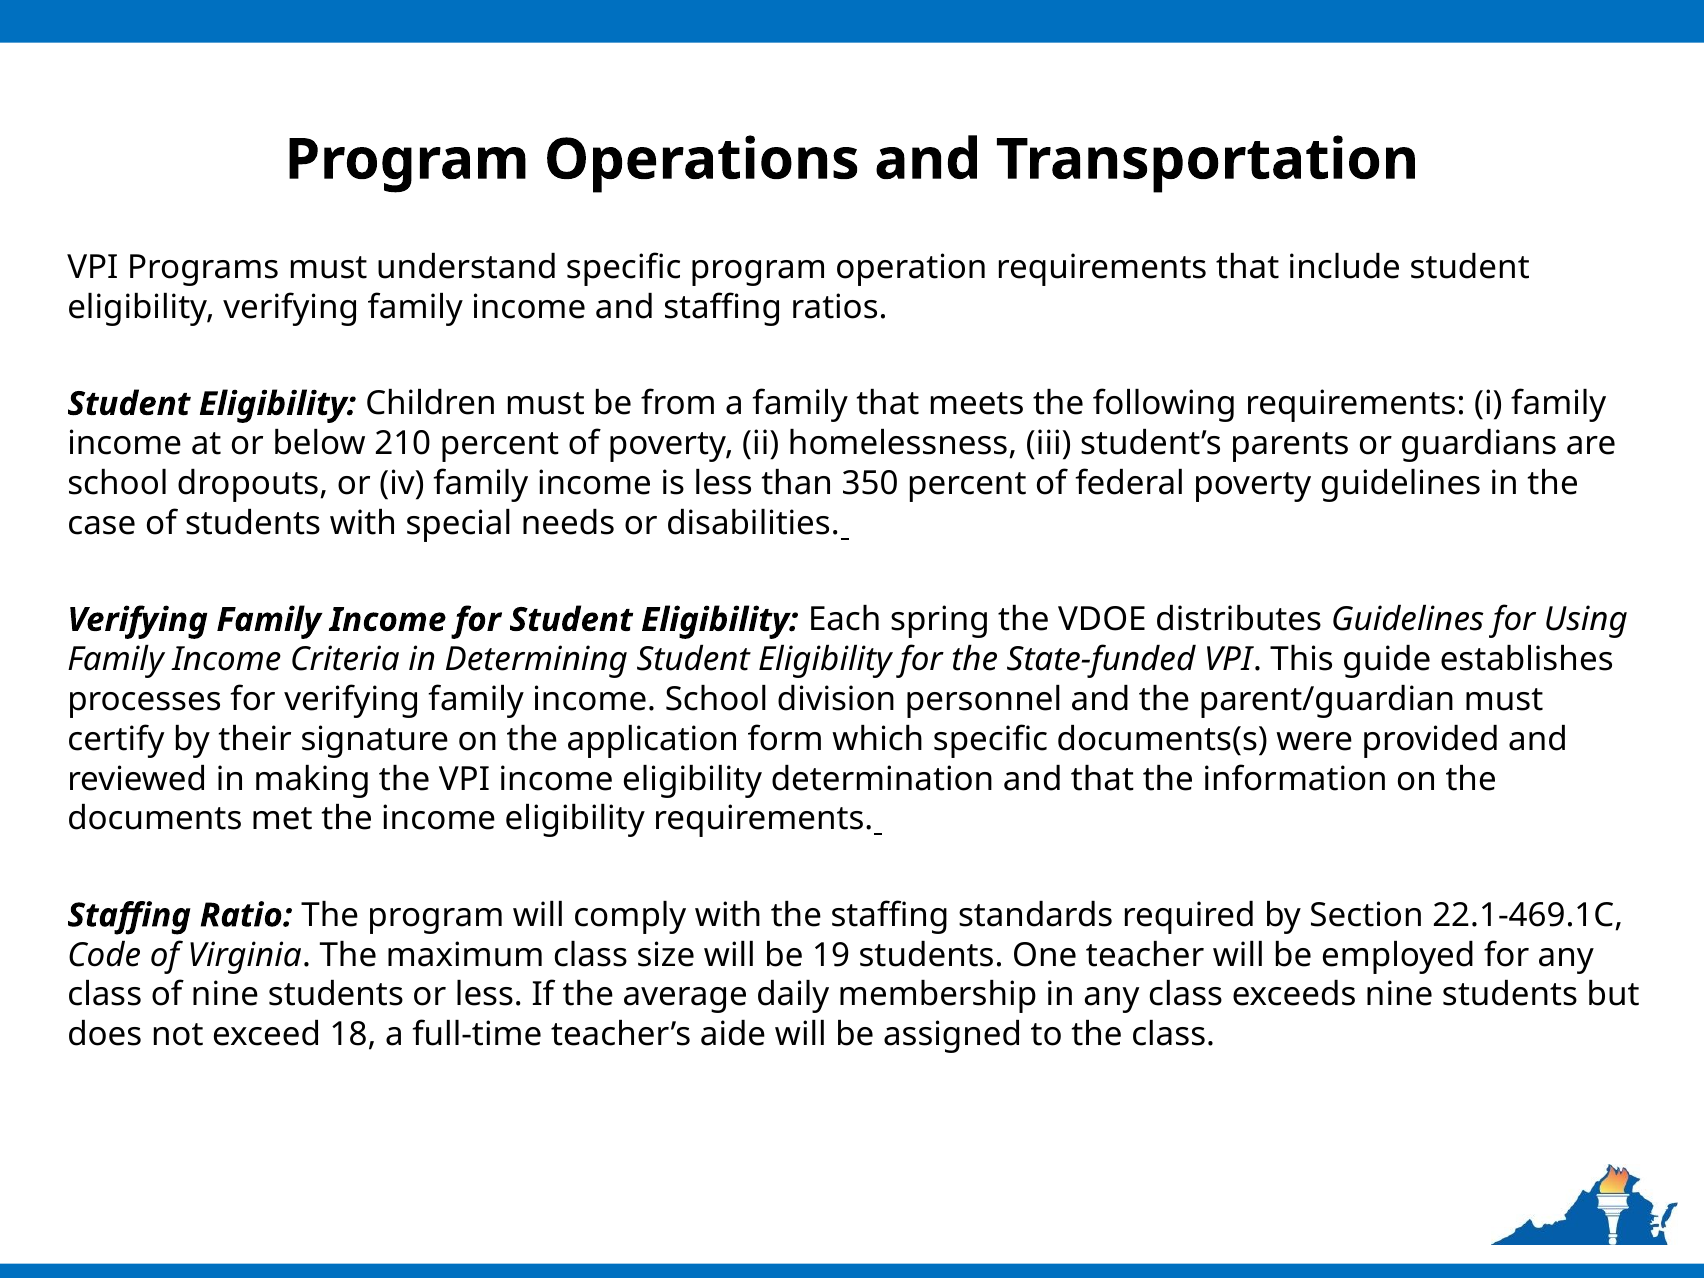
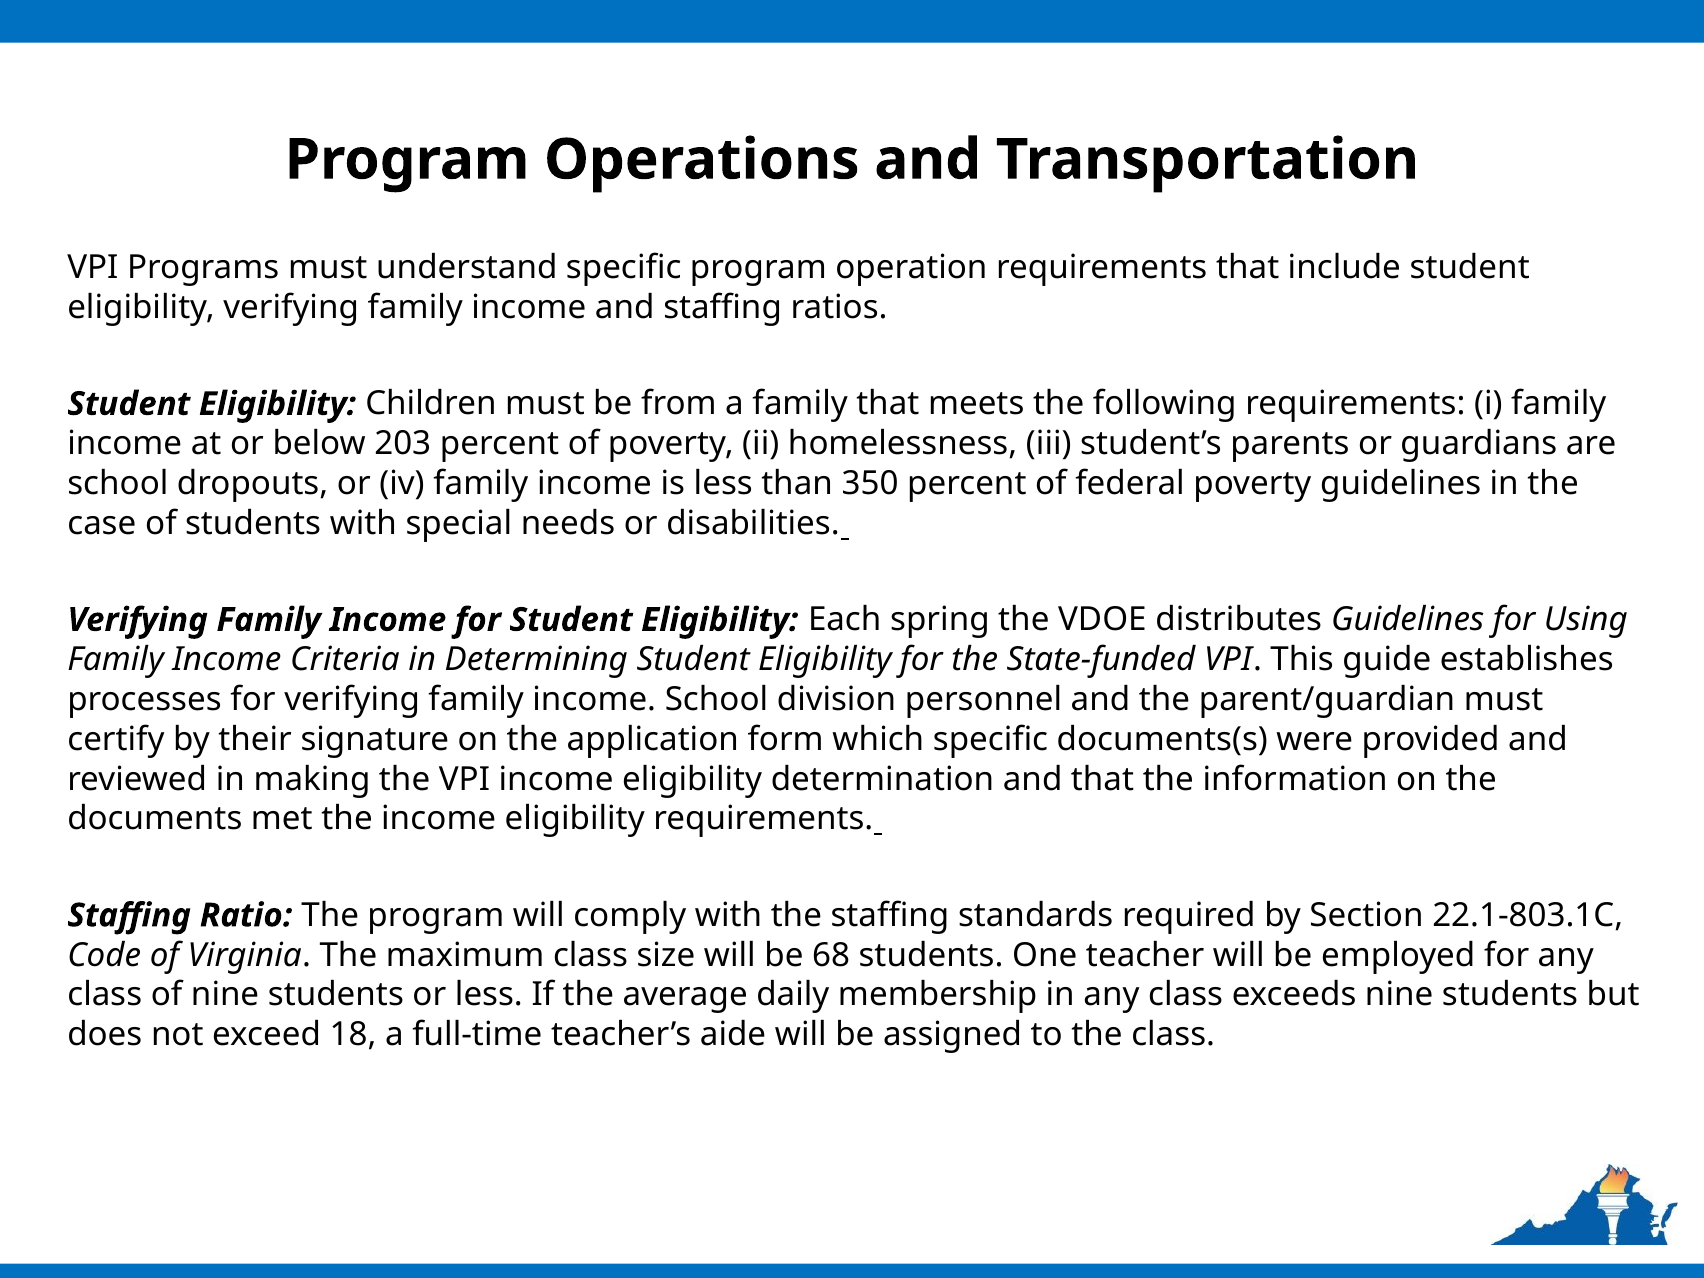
210: 210 -> 203 (403, 444)
22.1-469.1C: 22.1-469.1C -> 22.1-803.1C (1528, 915)
19: 19 -> 68 (831, 955)
